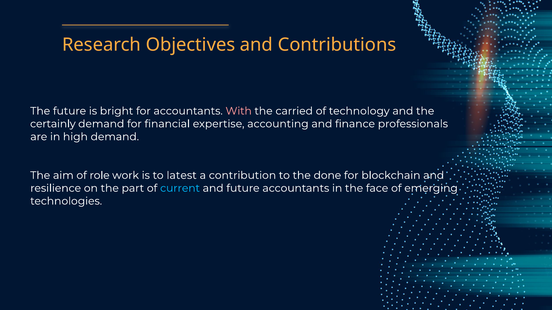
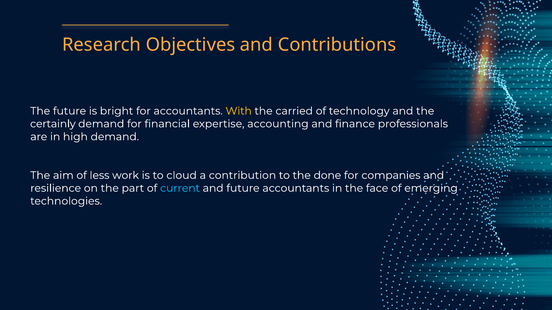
With colour: pink -> yellow (239, 111)
role: role -> less (100, 176)
latest: latest -> cloud (182, 176)
blockchain: blockchain -> companies (391, 176)
